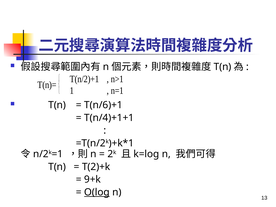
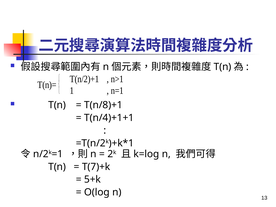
T(n/6)+1: T(n/6)+1 -> T(n/8)+1 (103, 105)
T(2)+k: T(2)+k -> T(7)+k (96, 167)
9+k: 9+k -> 5+k (93, 179)
O(log underline: present -> none (97, 192)
